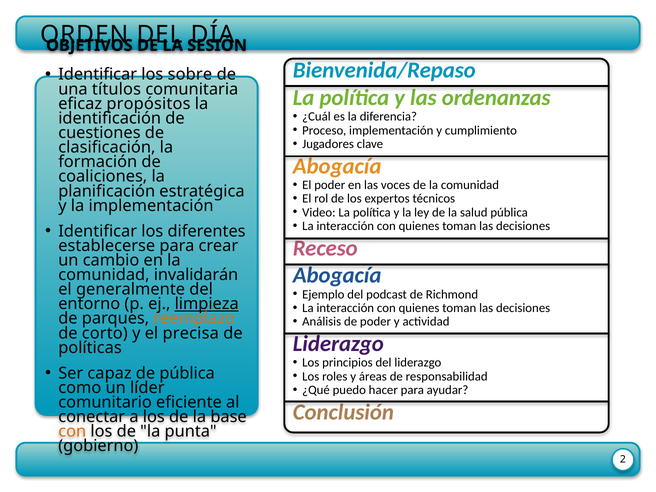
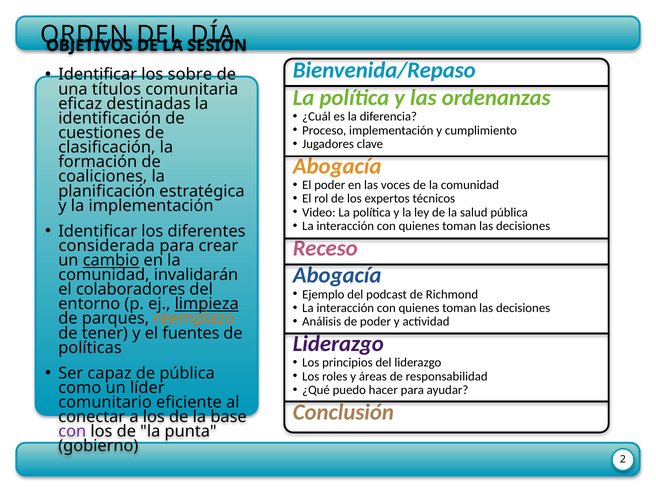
propósitos: propósitos -> destinadas (149, 104)
establecerse: establecerse -> considerada (107, 246)
cambio underline: none -> present (111, 260)
generalmente: generalmente -> colaboradores (131, 289)
corto: corto -> tener (105, 333)
precisa: precisa -> fuentes (191, 333)
con colour: orange -> purple (72, 431)
